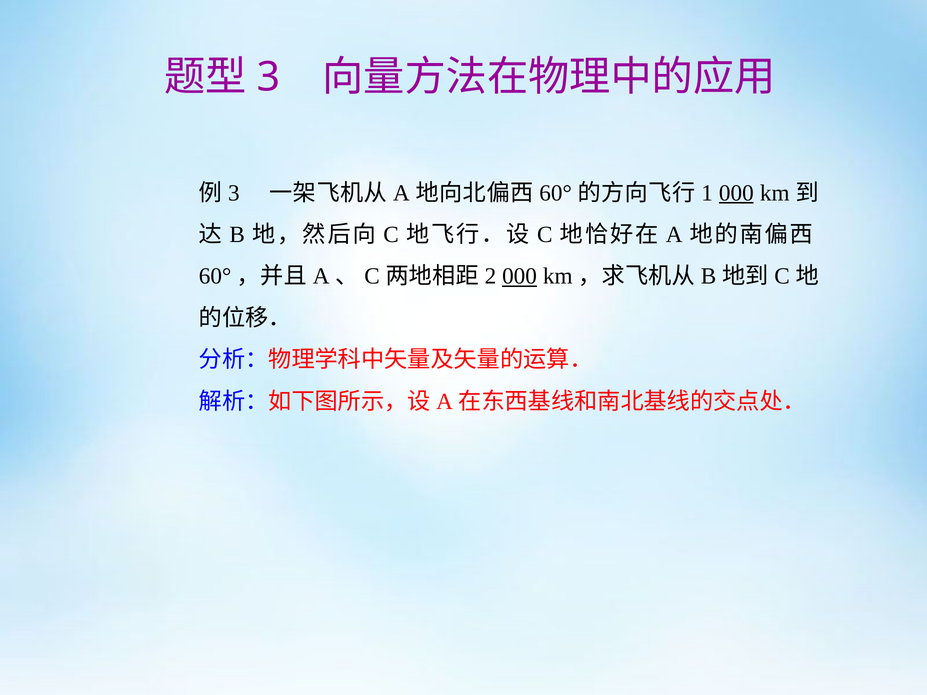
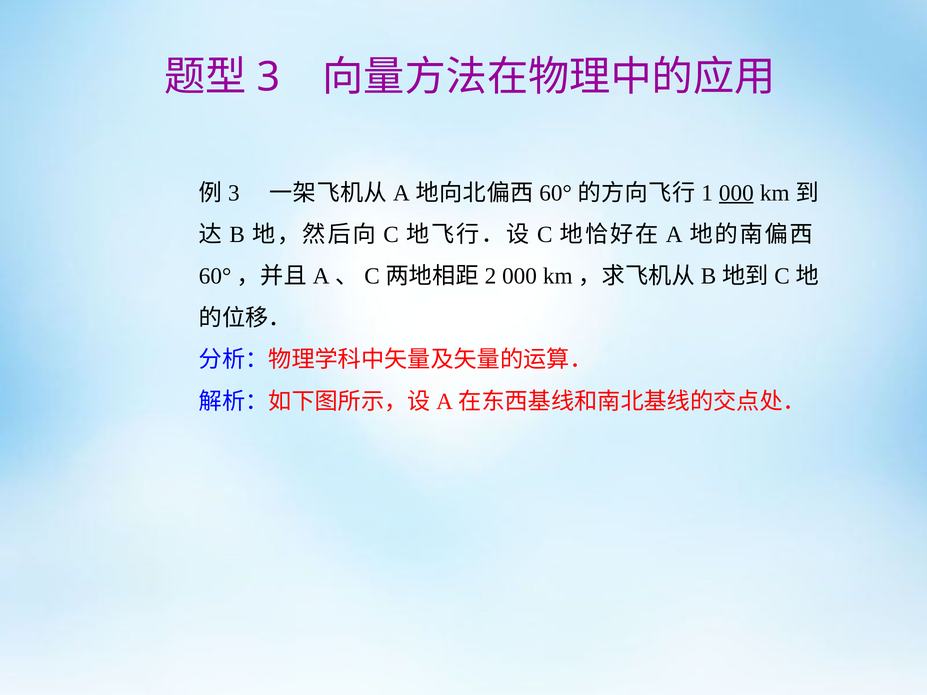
000 underline: present -> none (520, 276)
